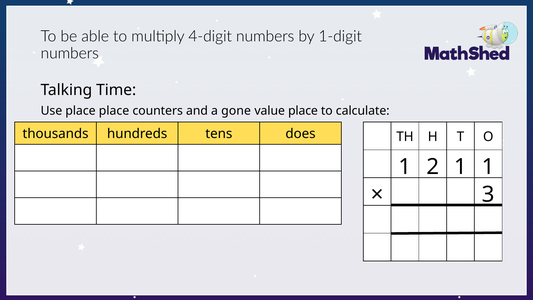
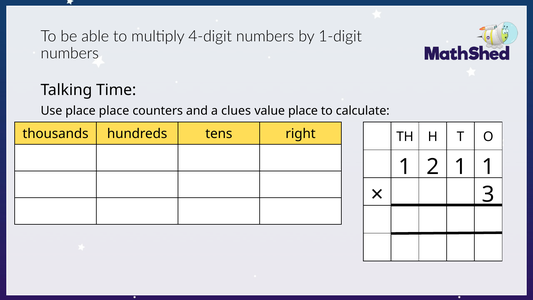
gone: gone -> clues (236, 111)
does: does -> right (301, 134)
